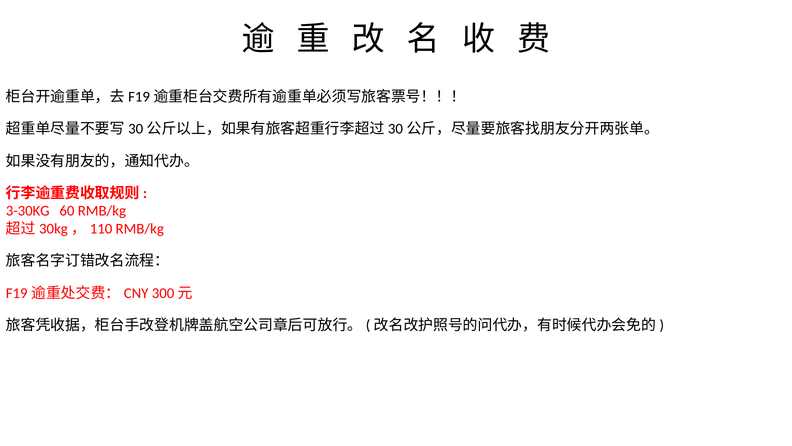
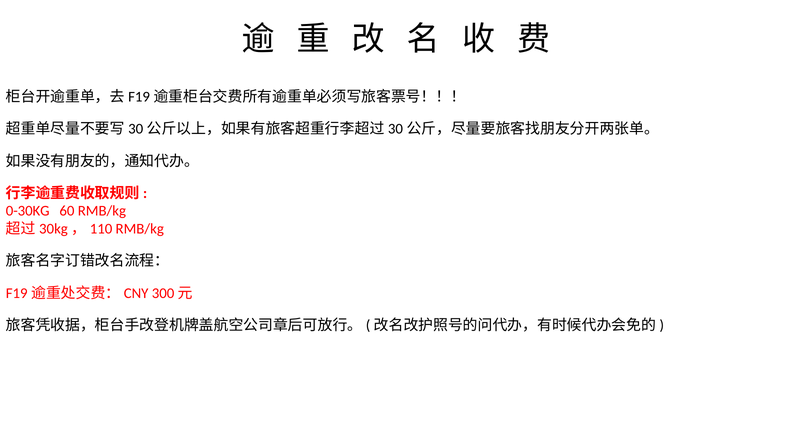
3-30KG: 3-30KG -> 0-30KG (28, 211)
